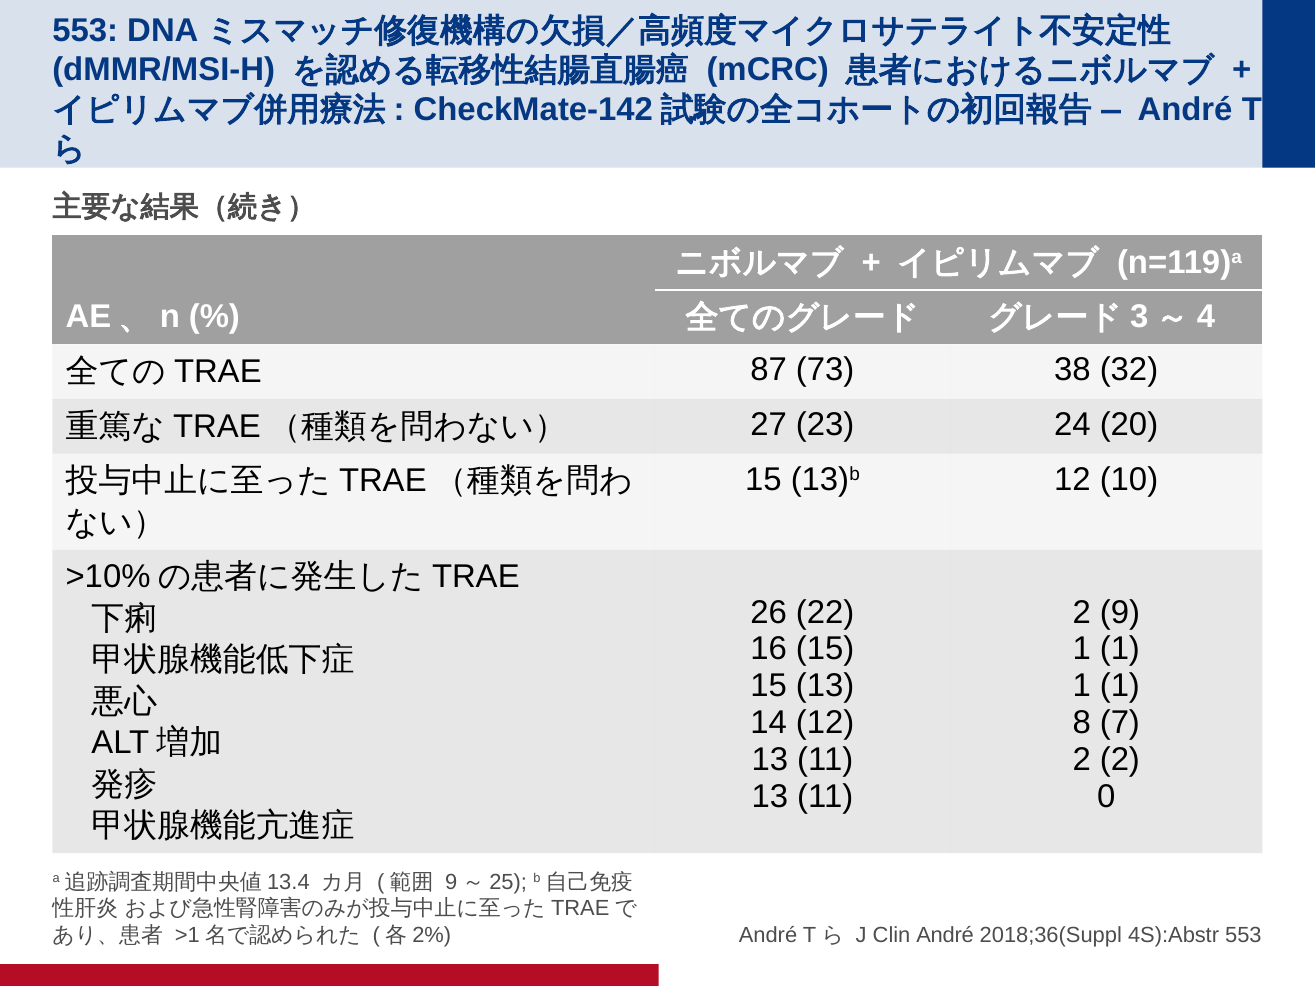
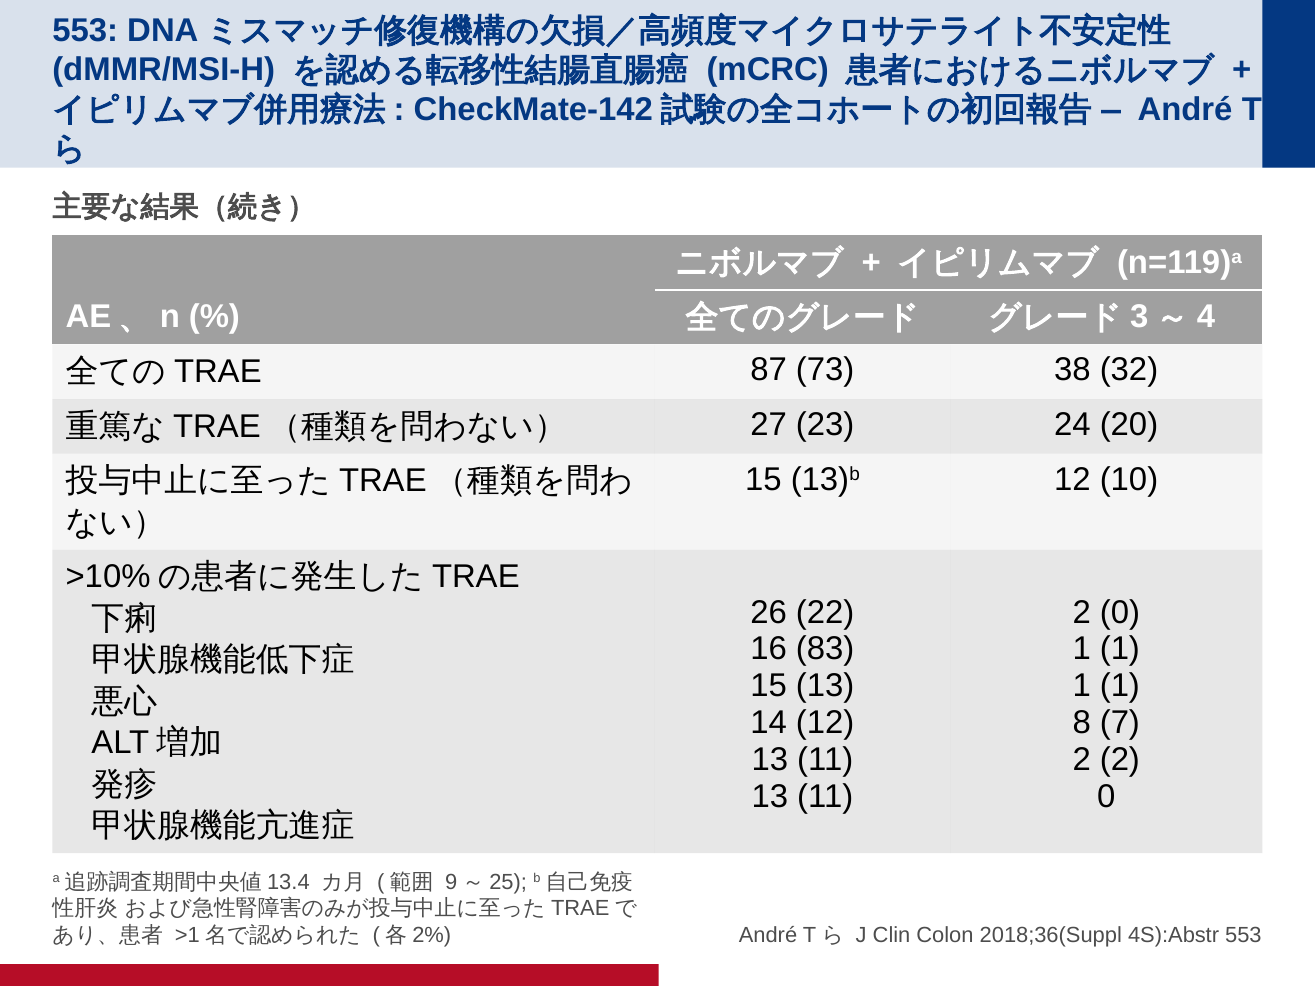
9: 9 -> 0 (1120, 612)
16 15: 15 -> 83 (825, 649)
Clin André: André -> Colon (945, 935)
